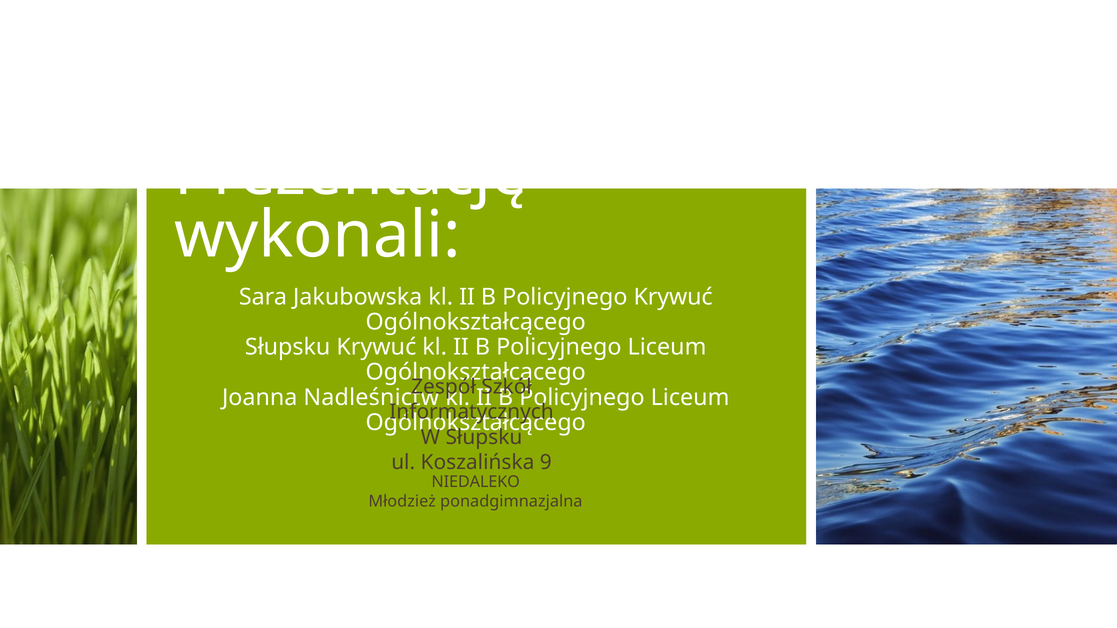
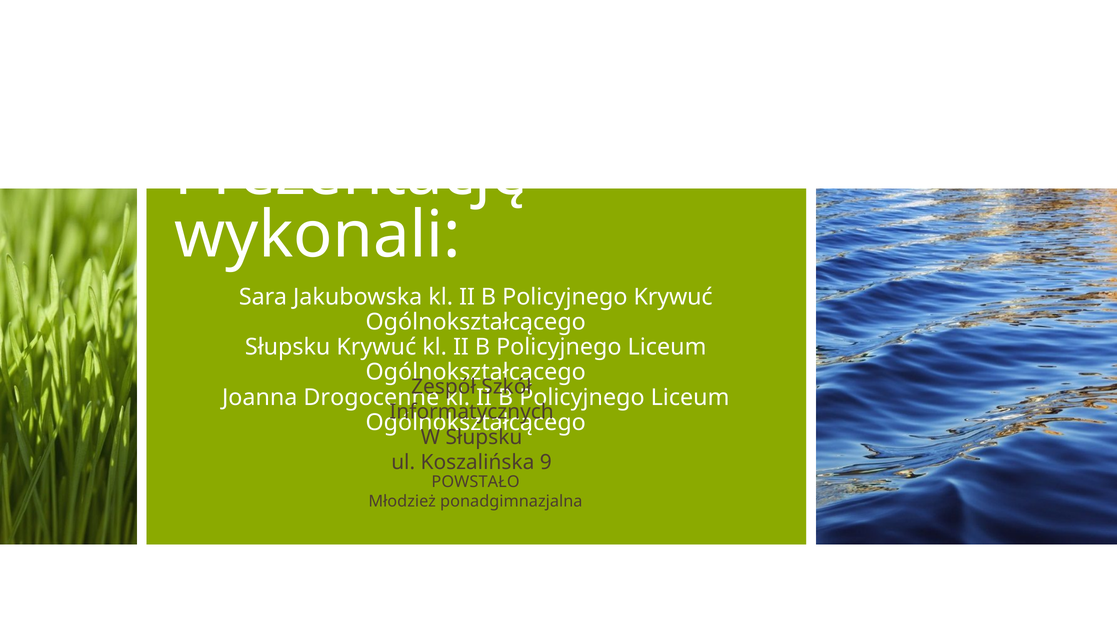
Nadleśnictw: Nadleśnictw -> Drogocenne (371, 398)
NIEDALEKO: NIEDALEKO -> POWSTAŁO (476, 482)
